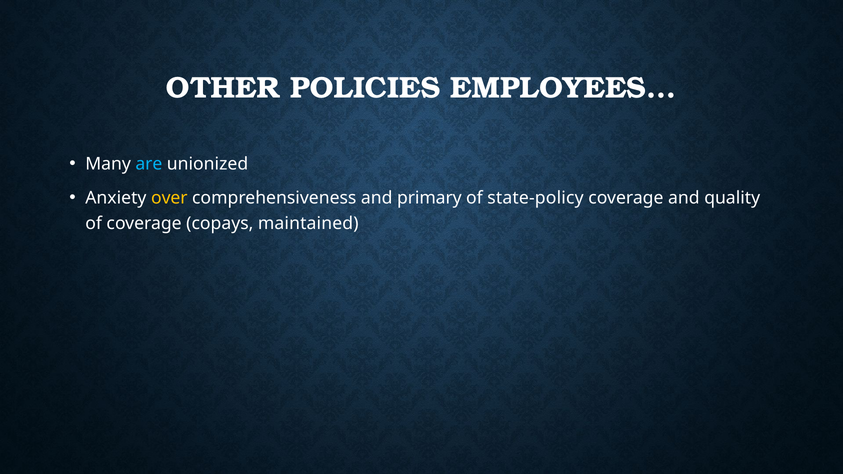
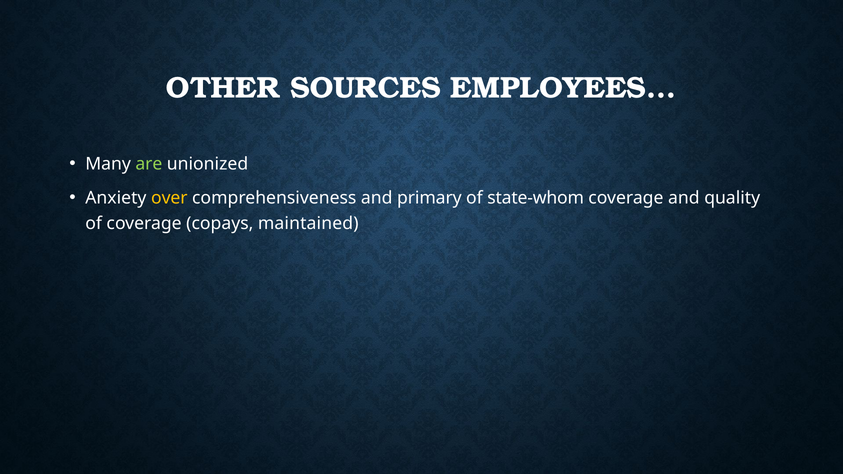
POLICIES: POLICIES -> SOURCES (365, 88)
are colour: light blue -> light green (149, 164)
state-policy: state-policy -> state-whom (536, 198)
